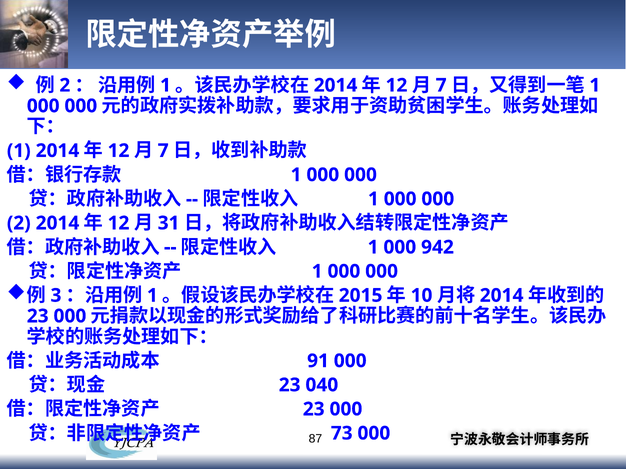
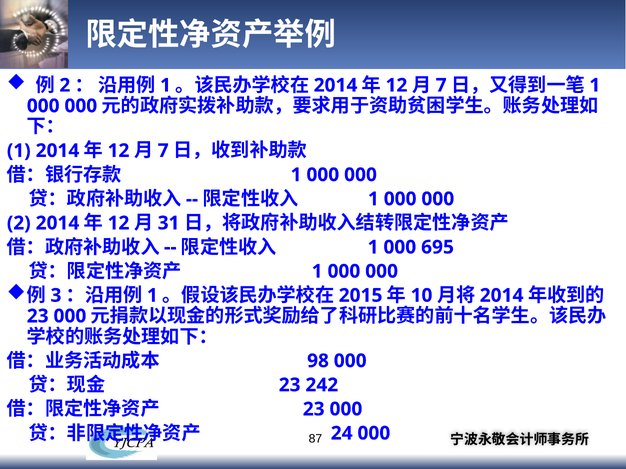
942: 942 -> 695 (437, 247)
91: 91 -> 98 (318, 361)
040: 040 -> 242 (322, 385)
73: 73 -> 24 (342, 434)
